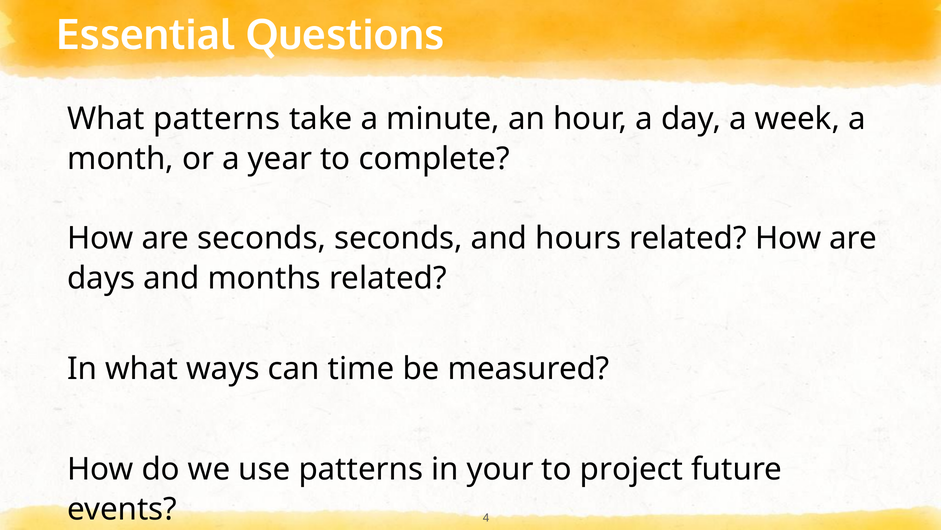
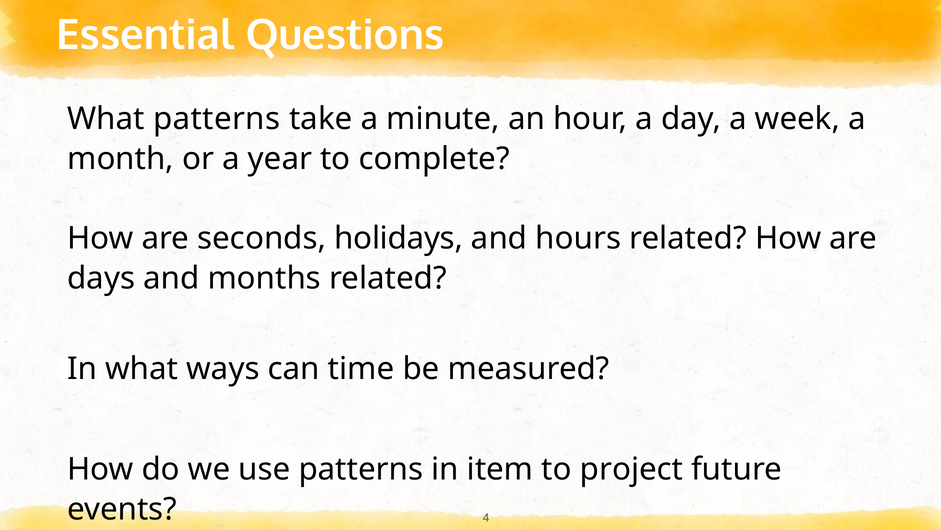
seconds seconds: seconds -> holidays (399, 238)
your: your -> item (500, 469)
